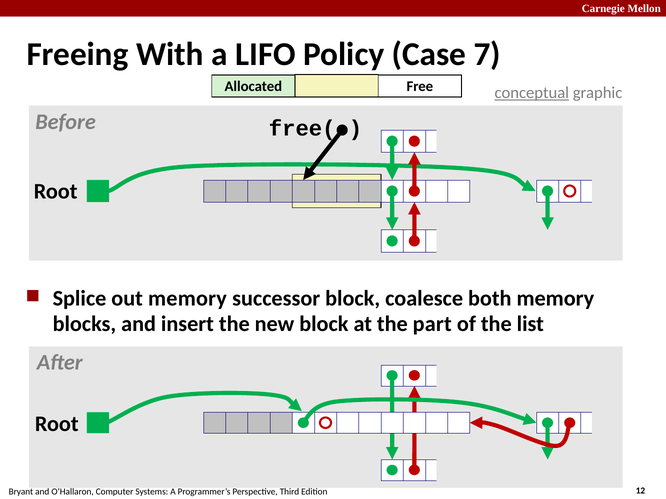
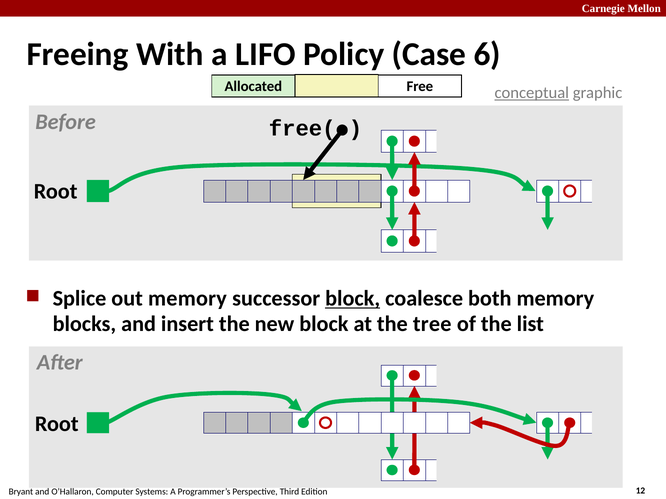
7: 7 -> 6 (487, 54)
block underline: none -> present (353, 299)
part: part -> tree (432, 324)
